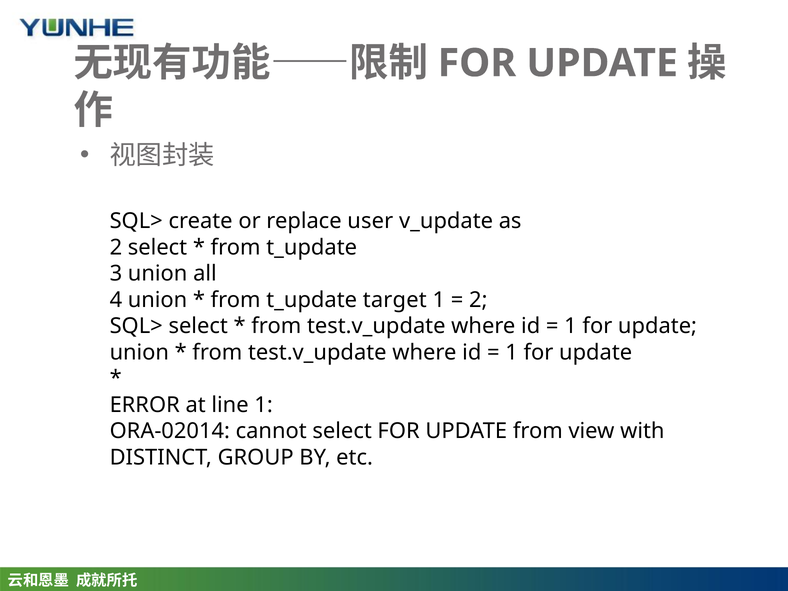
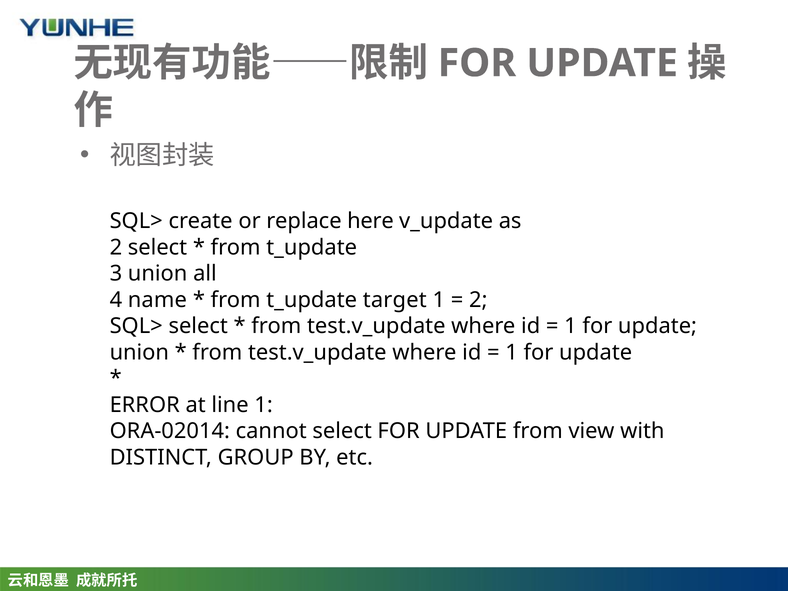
user: user -> here (370, 221)
4 union: union -> name (157, 300)
